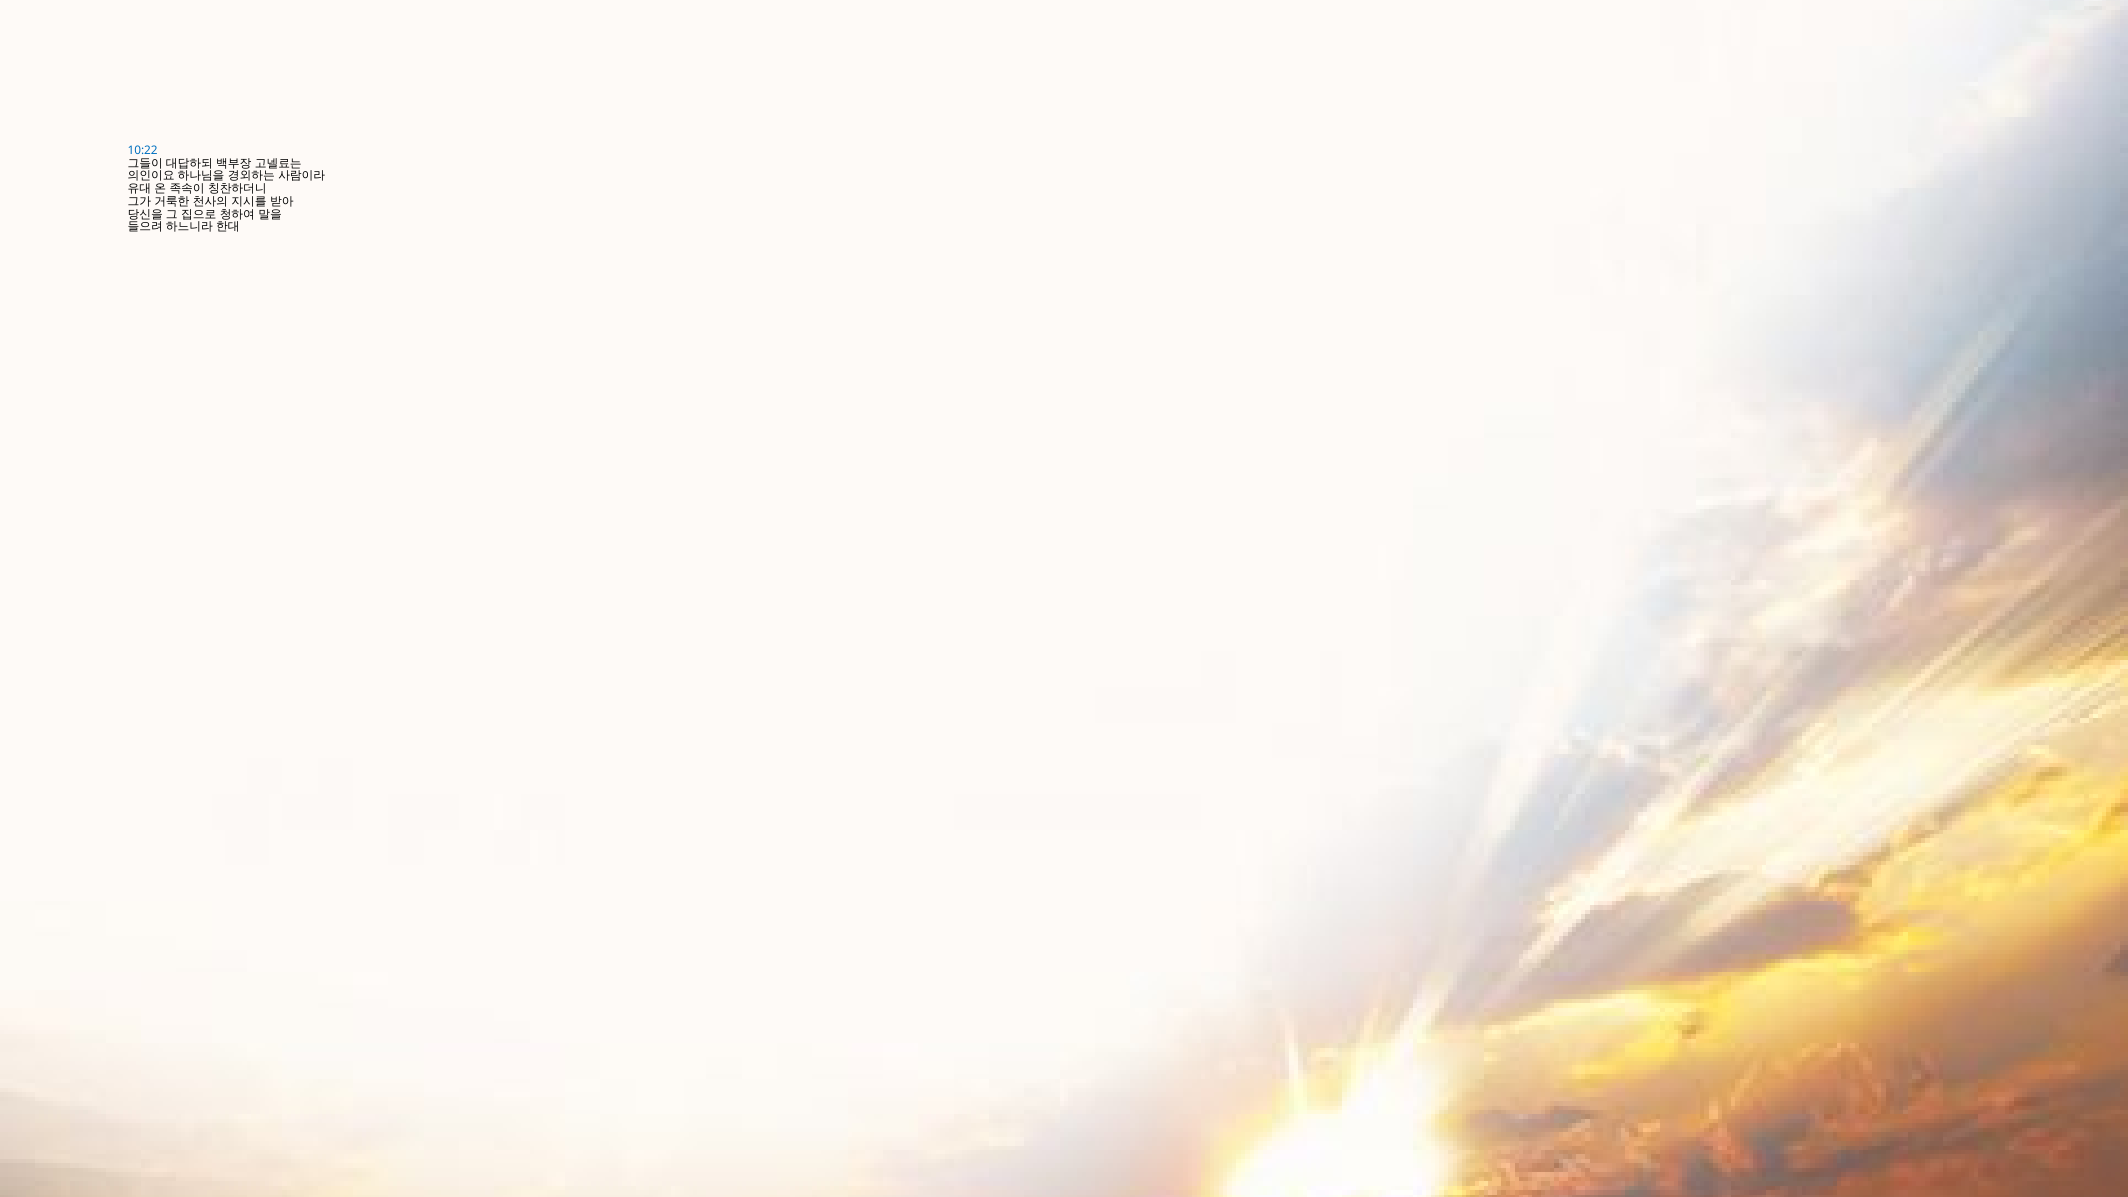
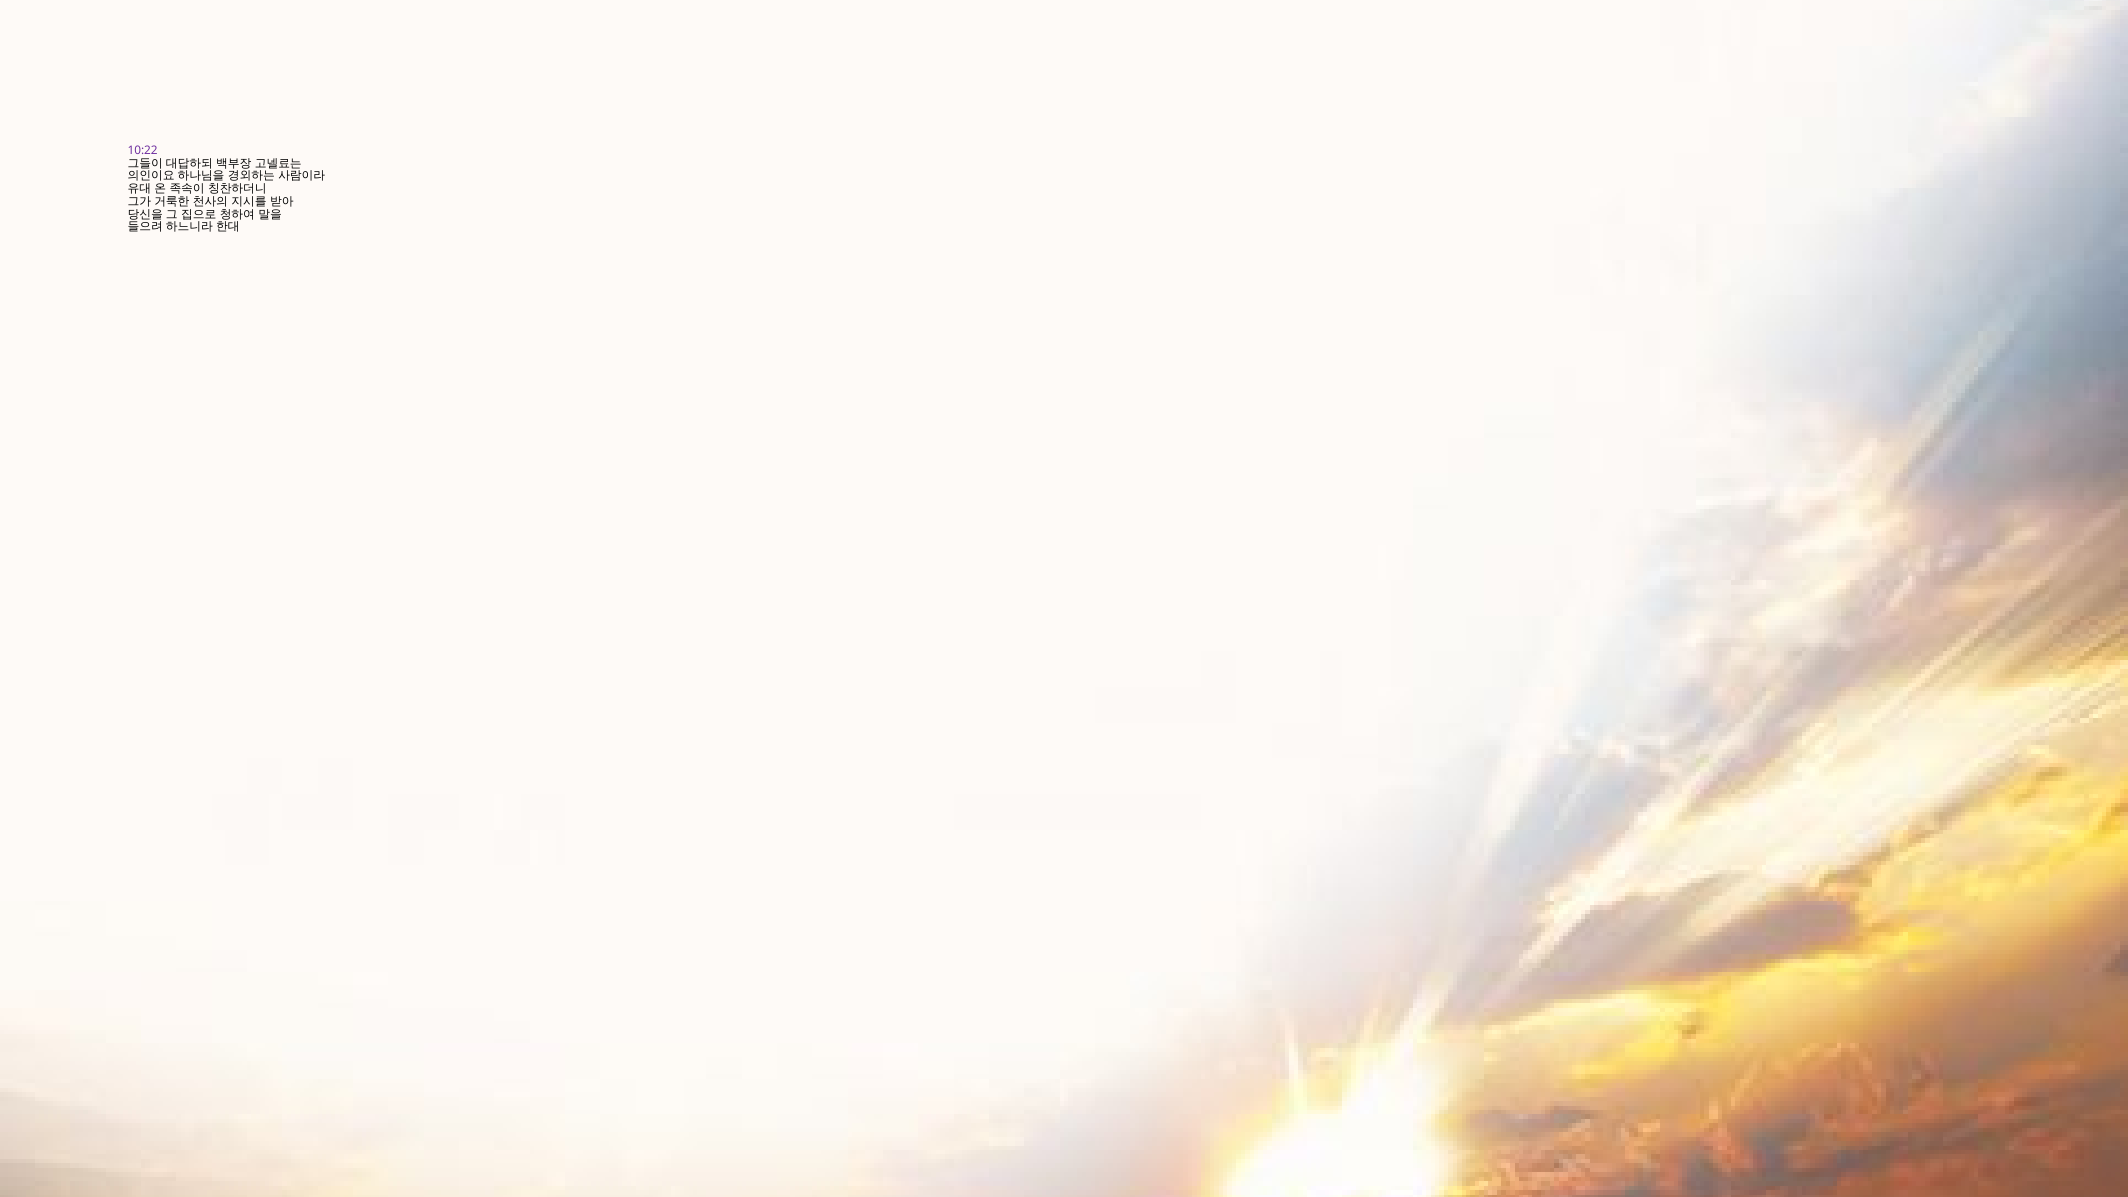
10:22 colour: blue -> purple (143, 151)
